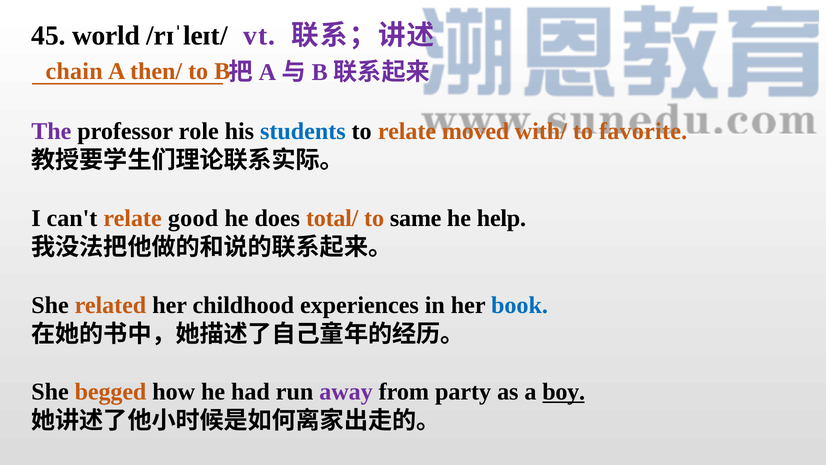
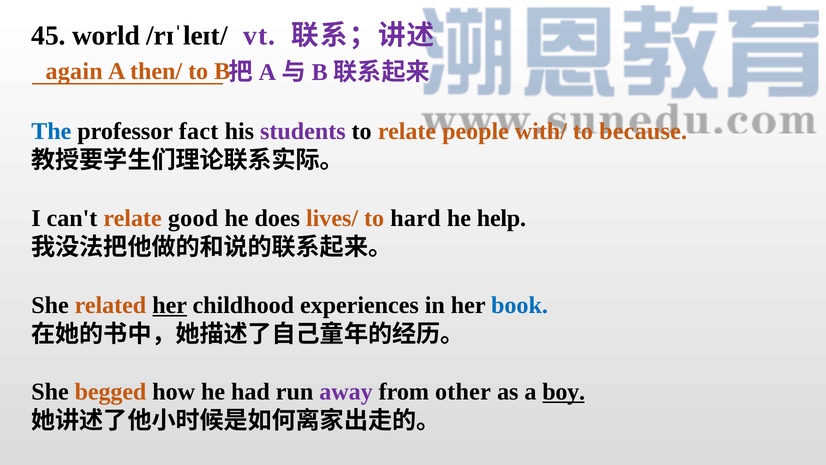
chain: chain -> again (74, 71)
The colour: purple -> blue (51, 131)
role: role -> fact (199, 131)
students colour: blue -> purple (303, 131)
moved: moved -> people (476, 131)
favorite: favorite -> because (643, 131)
total/: total/ -> lives/ (332, 218)
same: same -> hard (415, 218)
her underline: none -> present (170, 305)
party: party -> other (463, 392)
